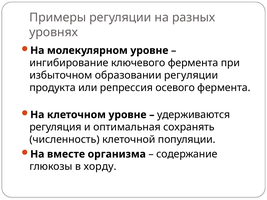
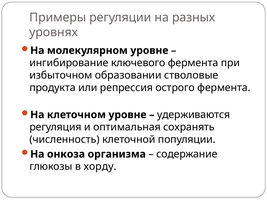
образовании регуляции: регуляции -> стволовые (191, 75)
осевого: осевого -> острого (175, 88)
вместе: вместе -> онкоза (66, 154)
